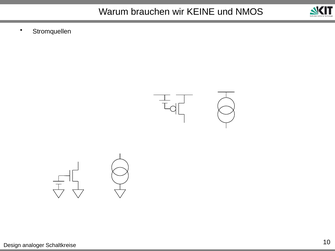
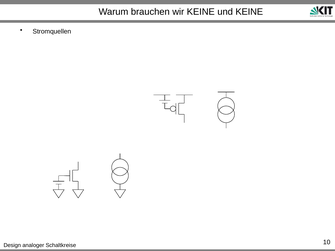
und NMOS: NMOS -> KEINE (249, 12)
